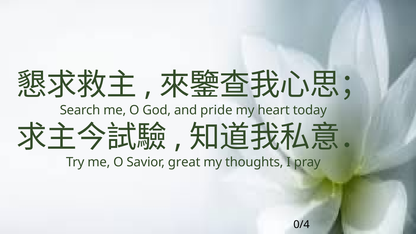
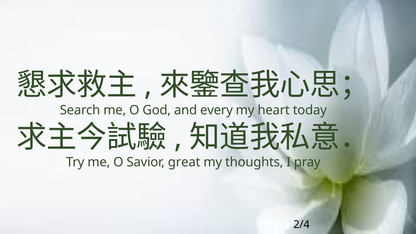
pride: pride -> every (216, 110)
0/4: 0/4 -> 2/4 (302, 225)
